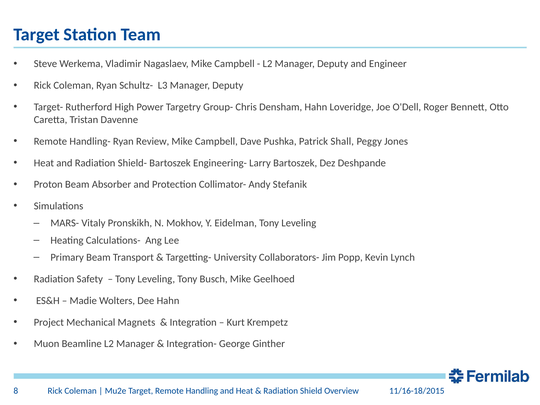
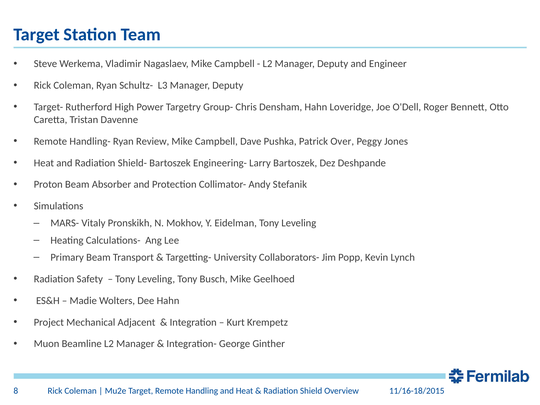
Shall: Shall -> Over (342, 141)
Magnets: Magnets -> Adjacent (137, 322)
